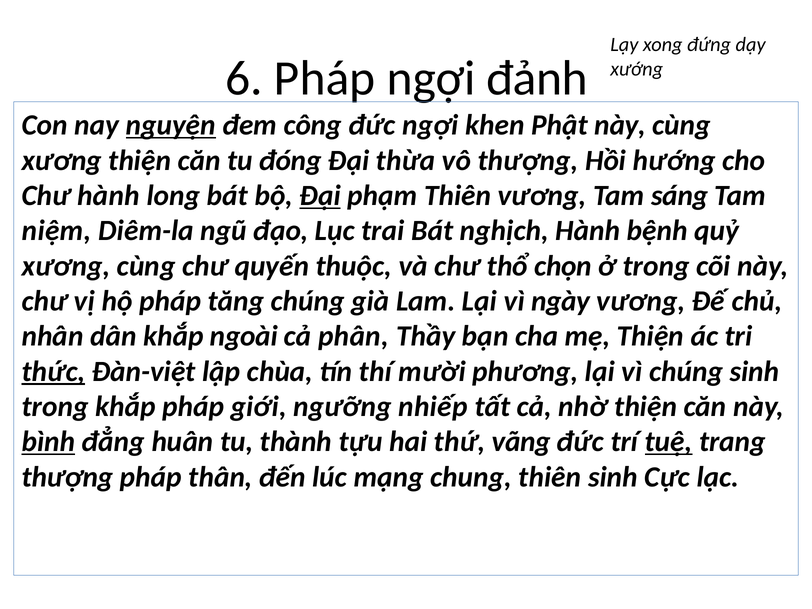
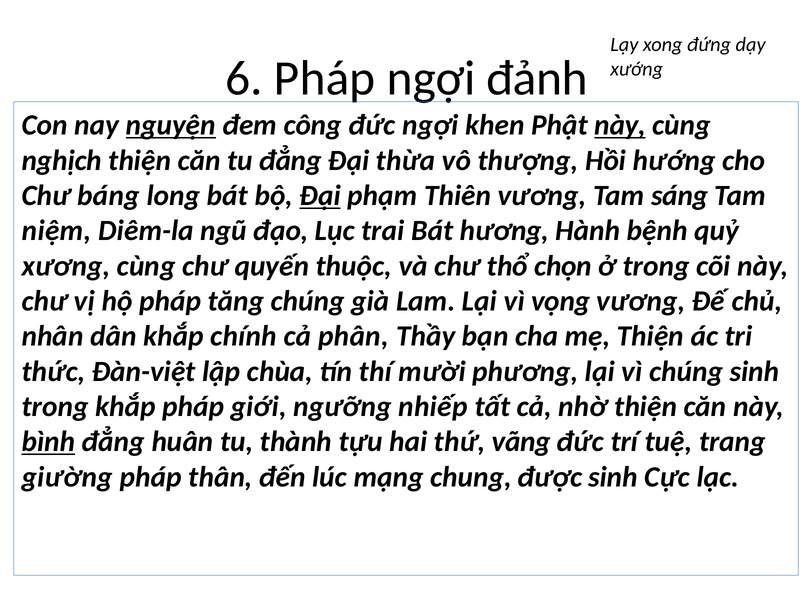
này underline: none -> present (620, 125)
xương: xương -> nghịch (62, 160)
tu đóng: đóng -> đẳng (290, 160)
Chư hành: hành -> báng (108, 196)
nghịch: nghịch -> hương (504, 231)
ngày: ngày -> vọng (561, 301)
ngoài: ngoài -> chính (244, 336)
thức underline: present -> none (53, 371)
tuệ underline: present -> none (669, 442)
thượng: thượng -> giường (67, 477)
chung thiên: thiên -> được (550, 477)
